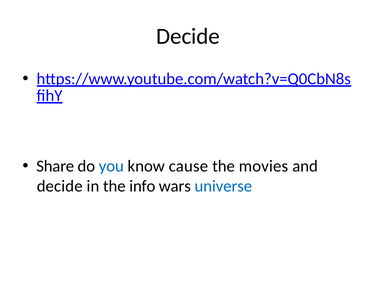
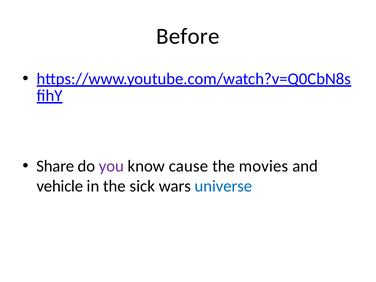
Decide: Decide -> Before (188, 36)
you colour: blue -> purple (111, 166)
decide: decide -> vehicle (60, 186)
info: info -> sick (142, 186)
